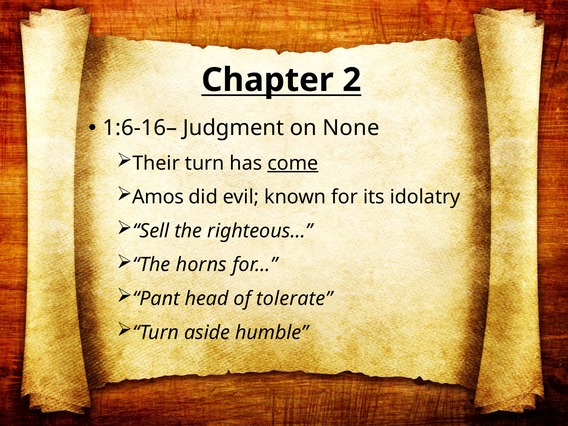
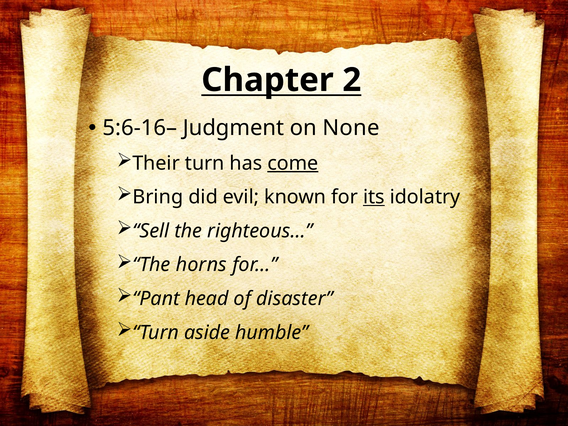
1:6-16–: 1:6-16– -> 5:6-16– (140, 128)
Amos: Amos -> Bring (158, 197)
its underline: none -> present (374, 197)
tolerate: tolerate -> disaster (294, 299)
